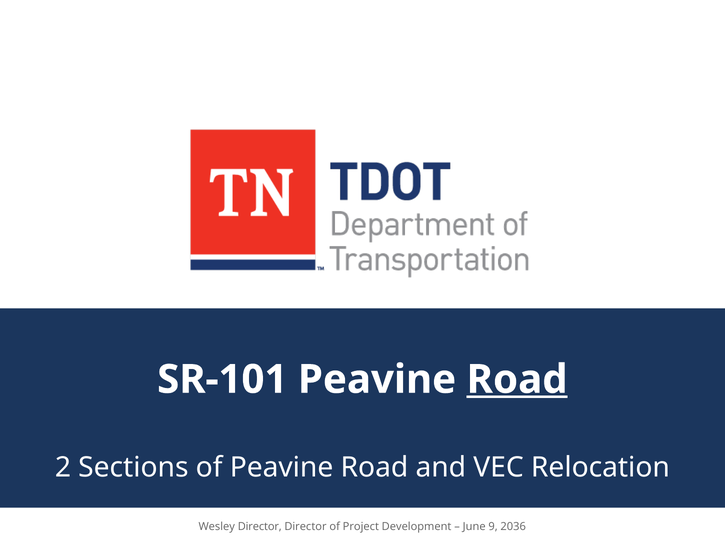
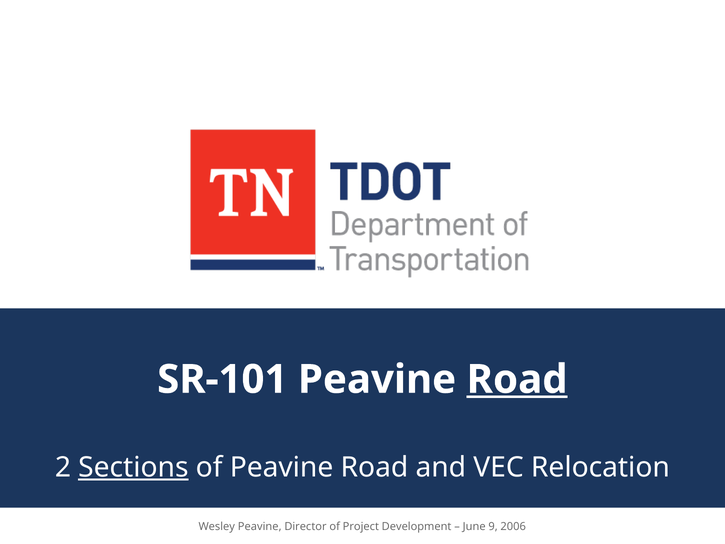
Sections underline: none -> present (133, 467)
Wesley Director: Director -> Peavine (260, 526)
2036: 2036 -> 2006 (513, 526)
